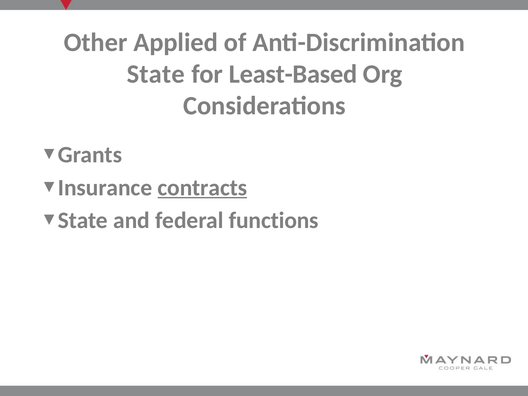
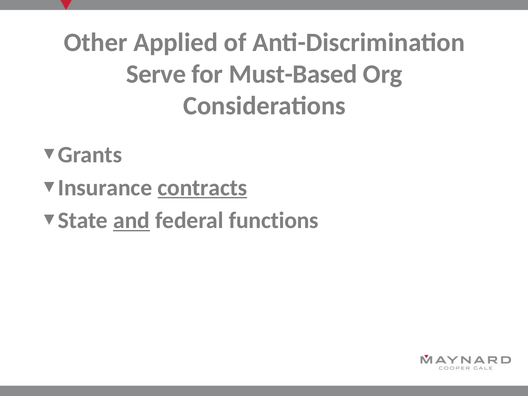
State: State -> Serve (156, 74)
Least-Based: Least-Based -> Must-Based (293, 74)
and underline: none -> present (132, 221)
